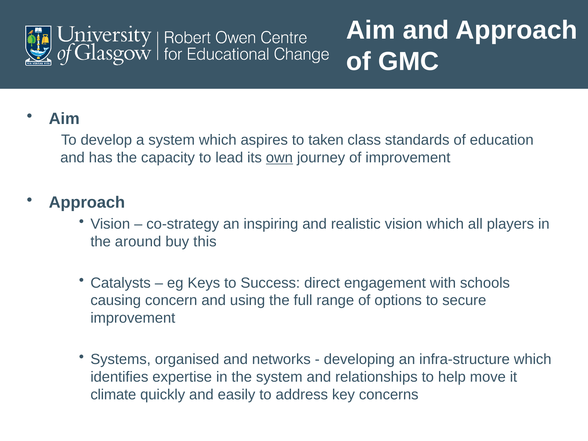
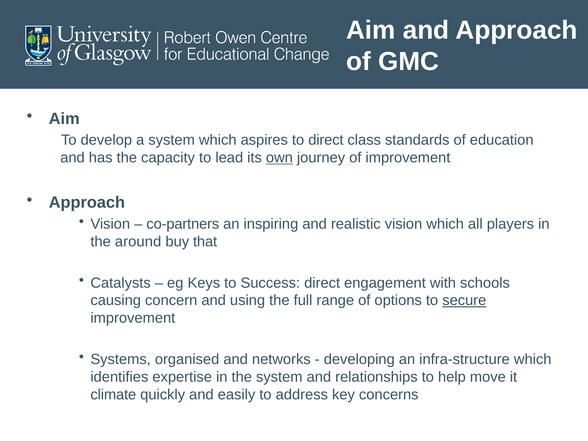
to taken: taken -> direct (326, 140)
co-strategy: co-strategy -> co-partners (183, 224)
this: this -> that (205, 242)
secure underline: none -> present (464, 300)
